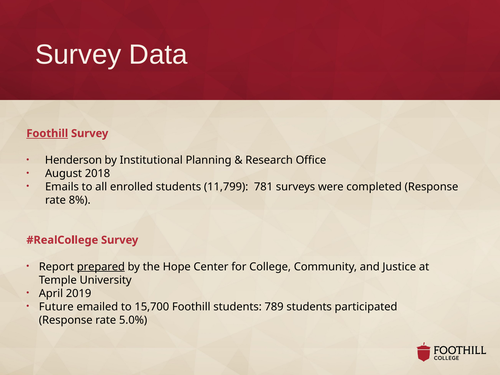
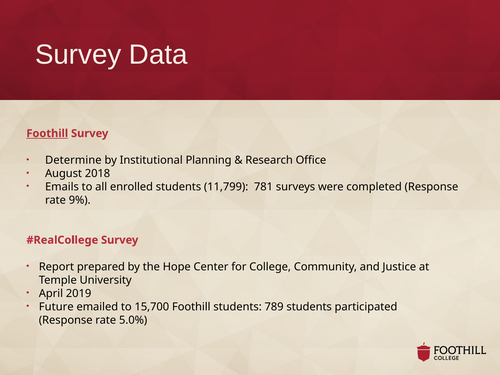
Henderson: Henderson -> Determine (73, 160)
8%: 8% -> 9% (80, 200)
prepared underline: present -> none (101, 267)
